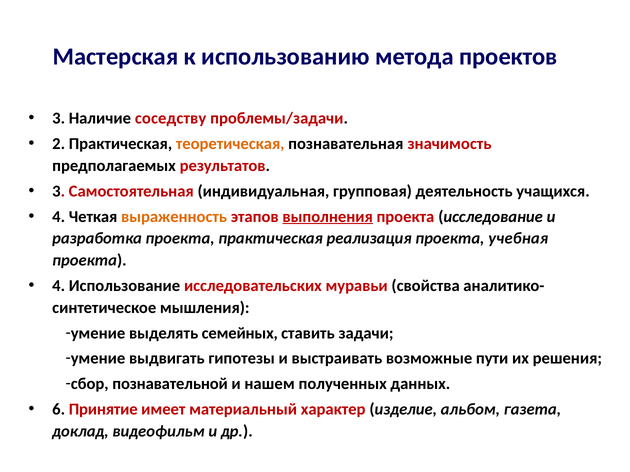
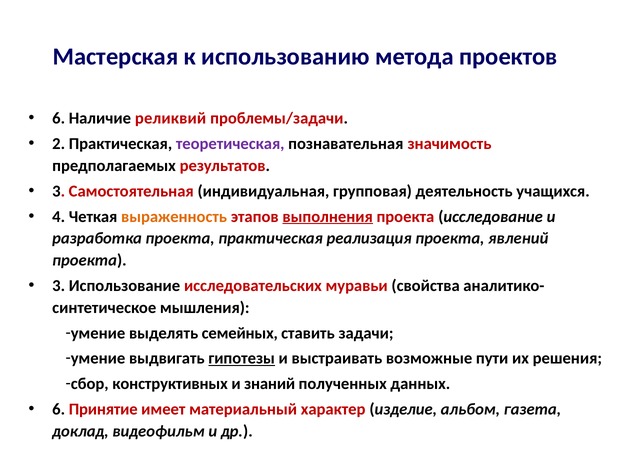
3: 3 -> 6 (59, 119)
соседству: соседству -> реликвий (171, 119)
теоретическая colour: orange -> purple (230, 144)
учебная: учебная -> явлений (518, 239)
4: 4 -> 3 (59, 286)
гипотезы underline: none -> present (242, 359)
познавательной: познавательной -> конструктивных (170, 384)
нашем: нашем -> знаний (270, 384)
